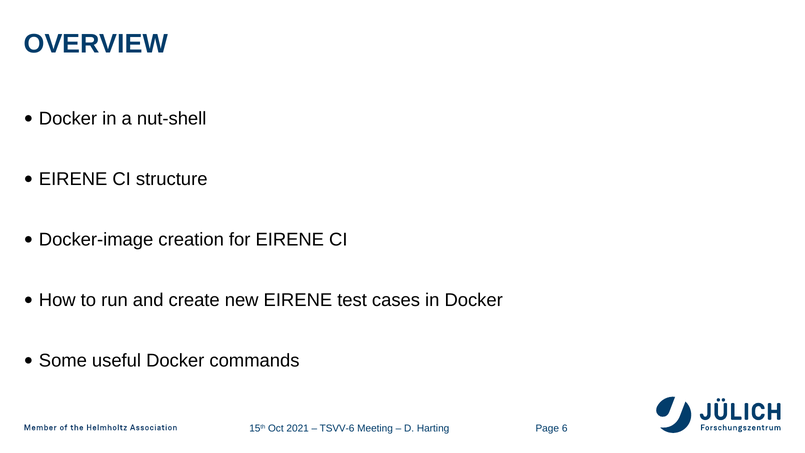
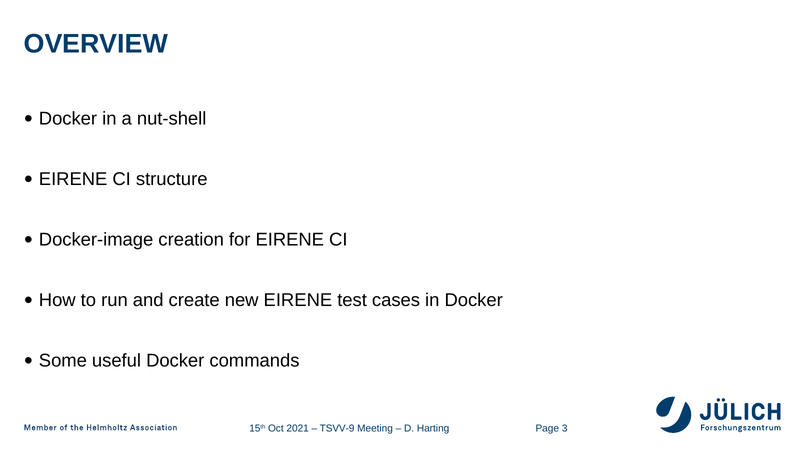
TSVV-6: TSVV-6 -> TSVV-9 (337, 428)
6: 6 -> 3 (565, 428)
